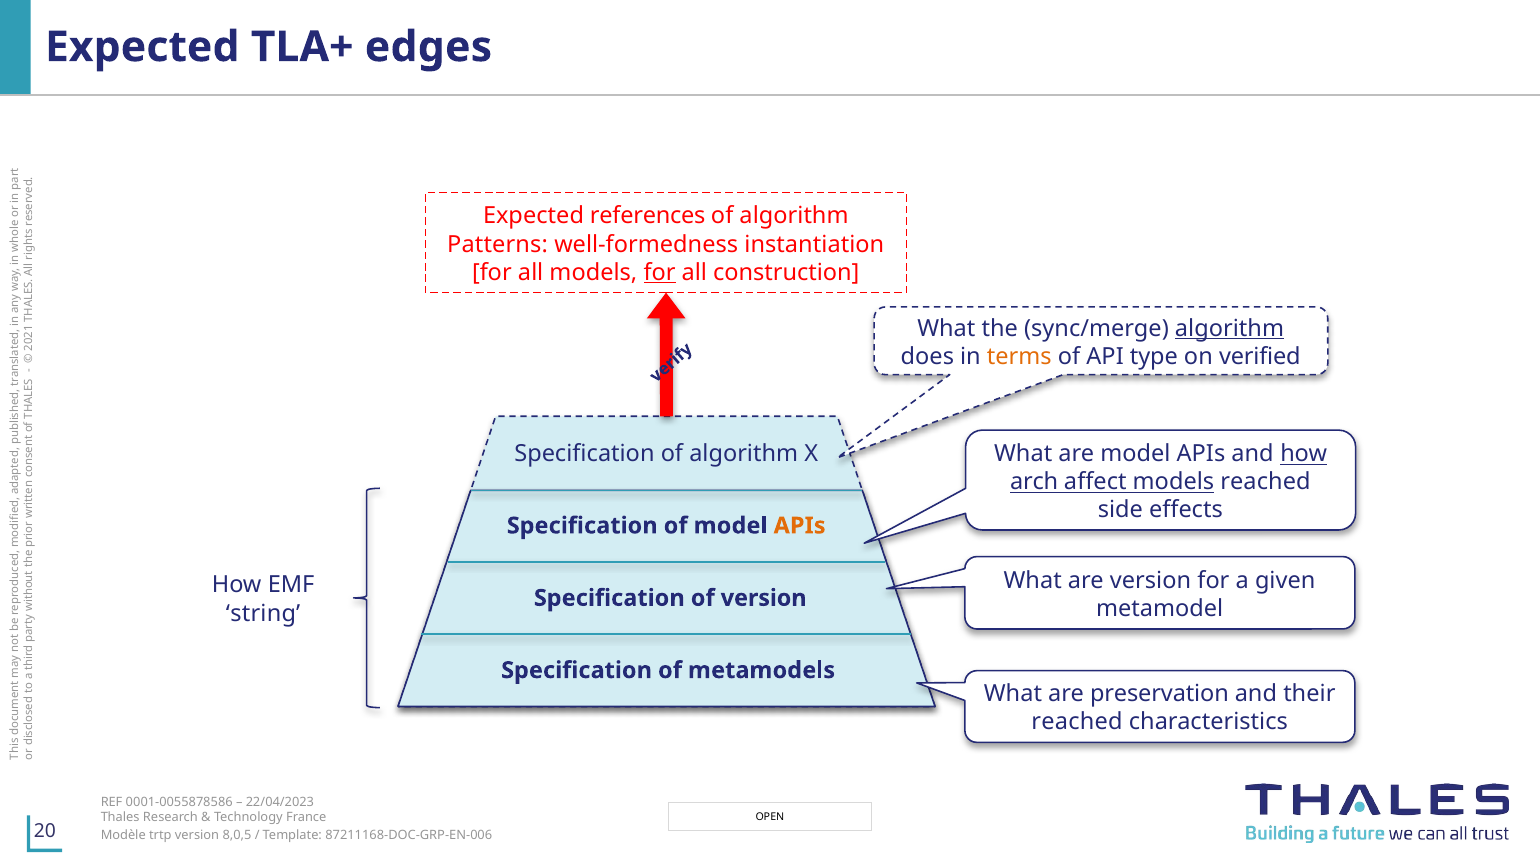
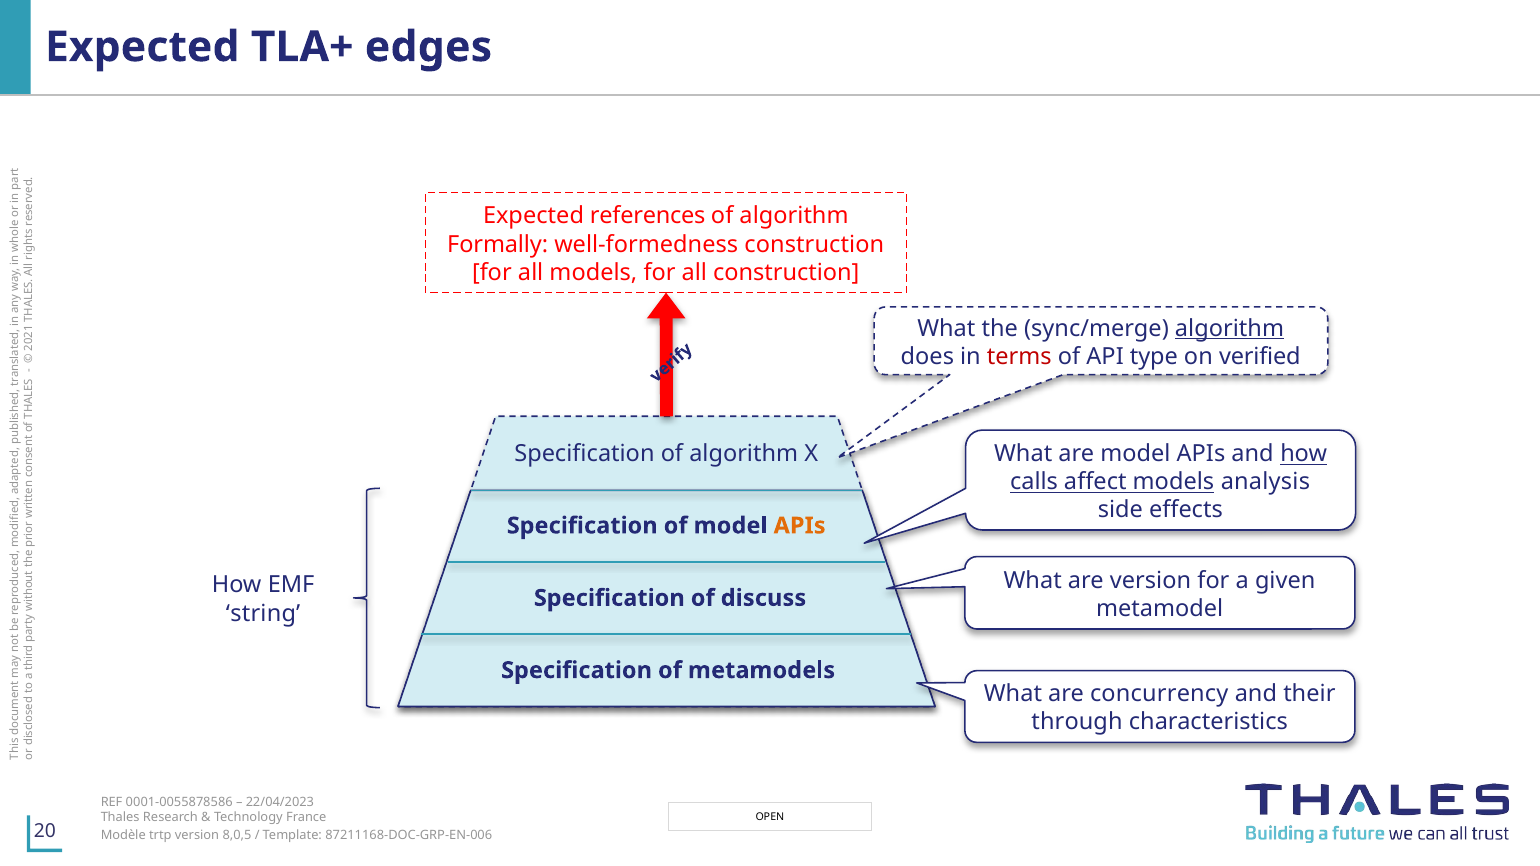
Patterns: Patterns -> Formally (498, 244)
well-formedness instantiation: instantiation -> construction (814, 244)
for underline: present -> none (660, 273)
terms colour: orange -> red (1019, 357)
arch: arch -> calls (1034, 482)
models reached: reached -> analysis (1265, 482)
of version: version -> discuss (763, 598)
preservation: preservation -> concurrency (1159, 694)
reached: reached -> through (1077, 722)
